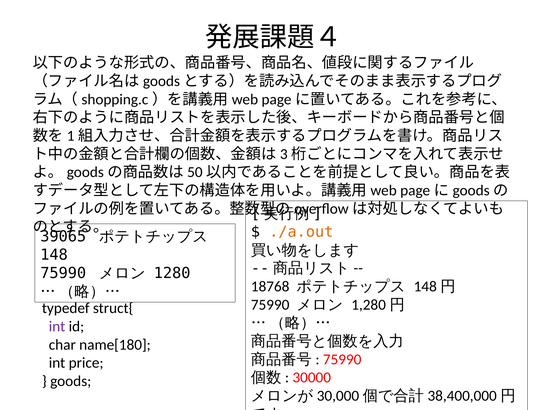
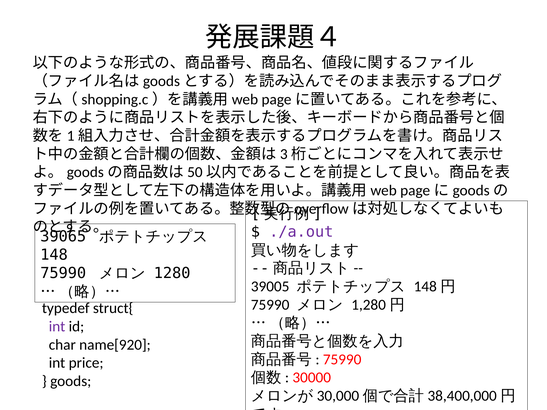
./a.out colour: orange -> purple (301, 232)
18768: 18768 -> 39005 (270, 287)
name[180: name[180 -> name[920 (115, 345)
